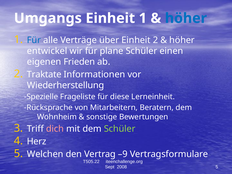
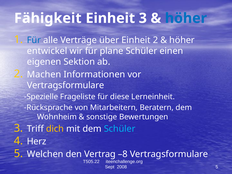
Umgangs: Umgangs -> Fähigkeit (48, 18)
Einheit 1: 1 -> 3 (143, 18)
Frieden: Frieden -> Sektion (79, 62)
Traktate: Traktate -> Machen (44, 74)
Wiederherstellung: Wiederherstellung -> Vertragsformulare (66, 85)
dich colour: pink -> yellow (55, 129)
Schüler colour: light green -> light blue (120, 129)
–9: –9 -> –8 (123, 154)
